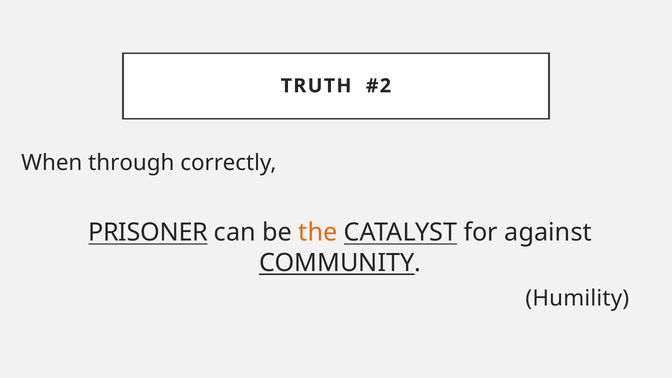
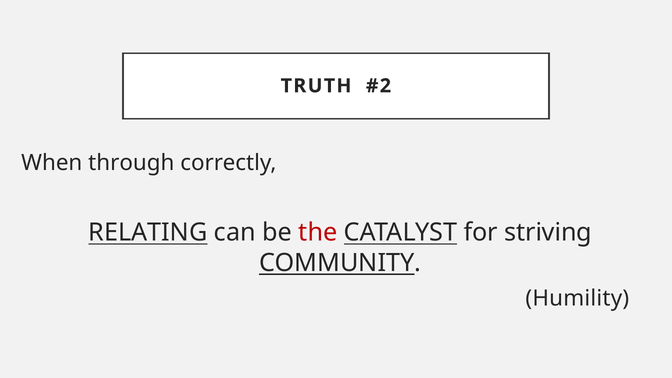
PRISONER: PRISONER -> RELATING (148, 233)
the colour: orange -> red (318, 233)
against: against -> striving (548, 233)
